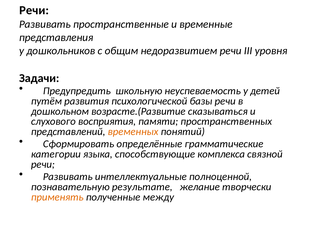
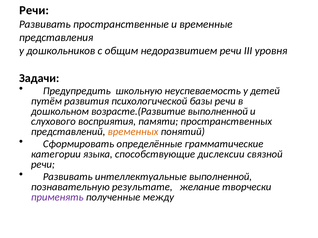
возрасте.(Развитие сказываться: сказываться -> выполненной (218, 112)
комплекса: комплекса -> дислексии (221, 154)
интеллектуальные полноценной: полноценной -> выполненной (221, 177)
применять colour: orange -> purple (57, 197)
